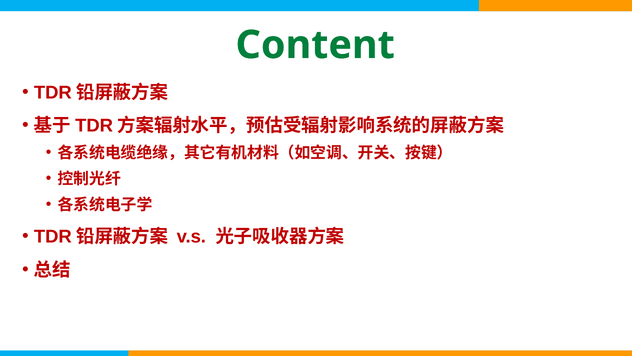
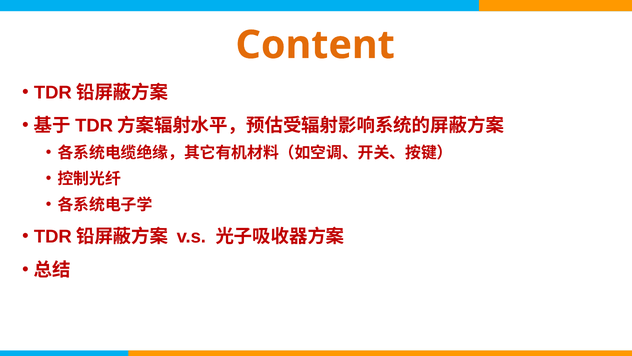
Content colour: green -> orange (315, 45)
